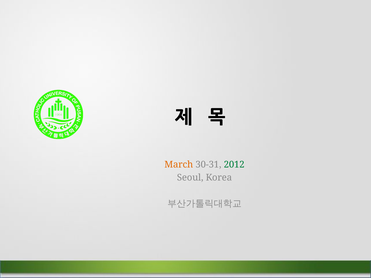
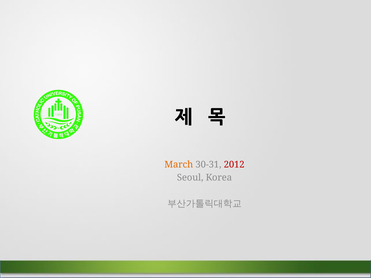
2012 colour: green -> red (234, 165)
